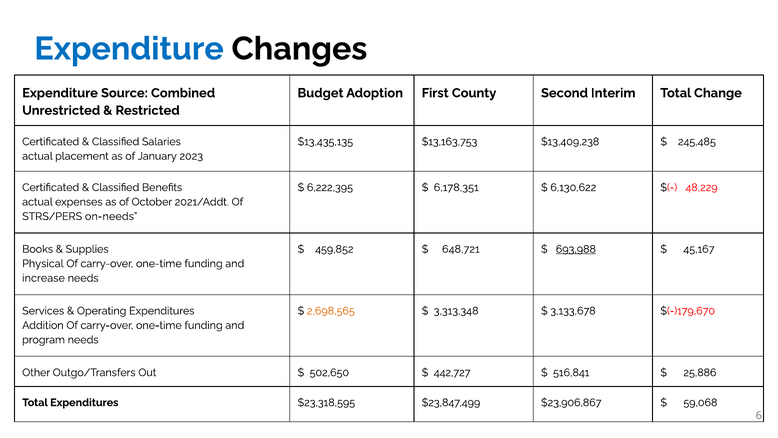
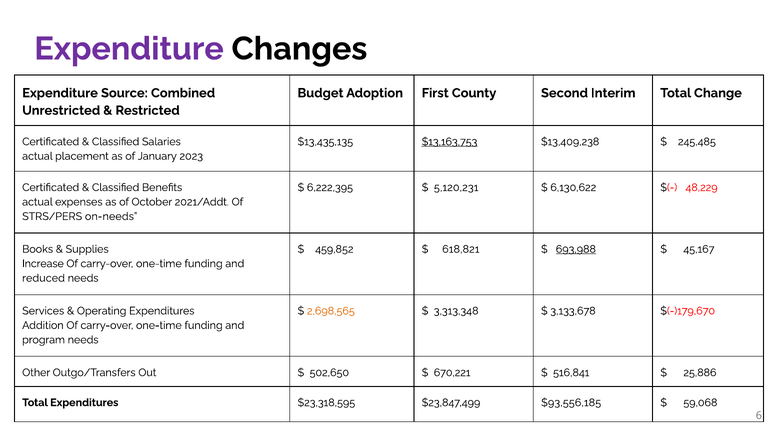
Expenditure colour: blue -> purple (129, 49)
$13,163,753 underline: none -> present (450, 142)
6,178,351: 6,178,351 -> 5,120,231 (456, 187)
648,721: 648,721 -> 618,821 (461, 249)
Physical: Physical -> Increase (43, 263)
increase: increase -> reduced (44, 278)
442,727: 442,727 -> 670,221 (452, 372)
$23,906,867: $23,906,867 -> $93,556,185 (571, 402)
